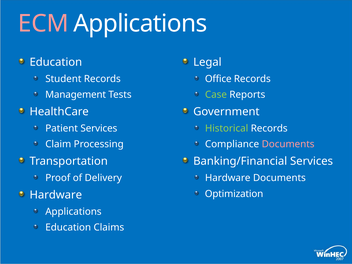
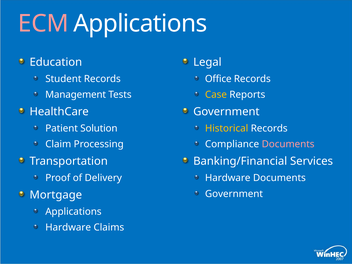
Case colour: light green -> yellow (216, 95)
Patient Services: Services -> Solution (99, 128)
Historical colour: light green -> yellow (227, 128)
Optimization: Optimization -> Government (234, 194)
Hardware: Hardware -> Mortgage (56, 195)
Education: Education -> Hardware (68, 227)
